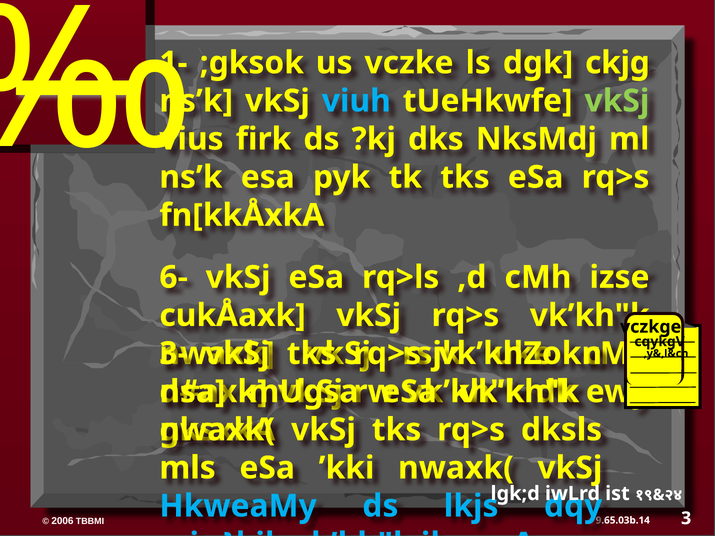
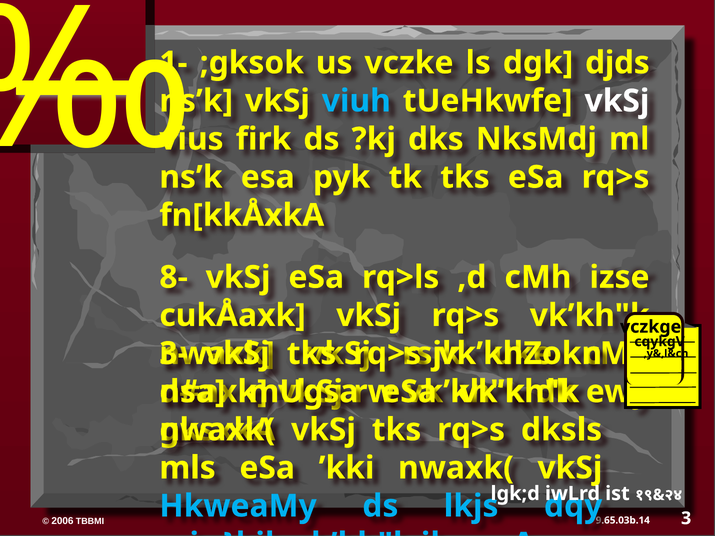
ckjg: ckjg -> djds (617, 63)
vkSj colour: light green -> white (617, 101)
6-: 6- -> 8- (174, 277)
